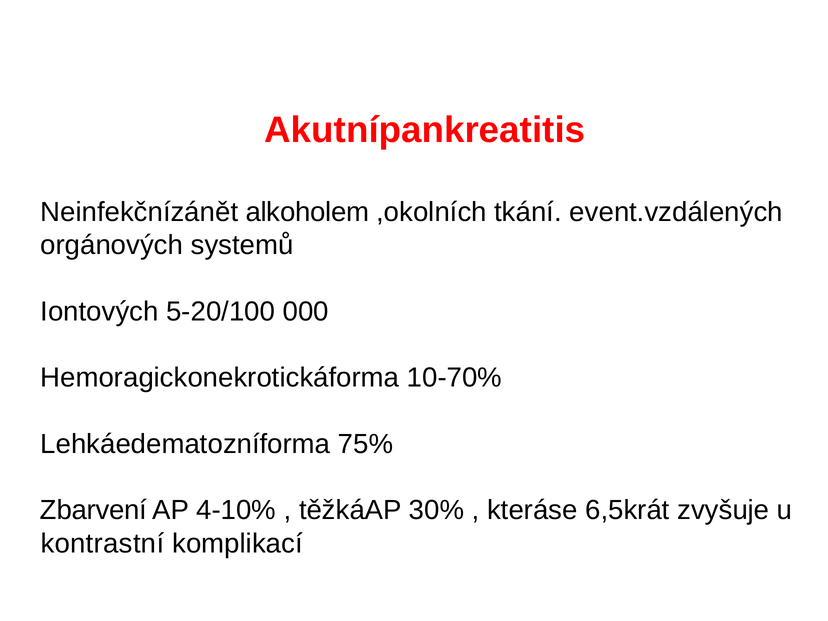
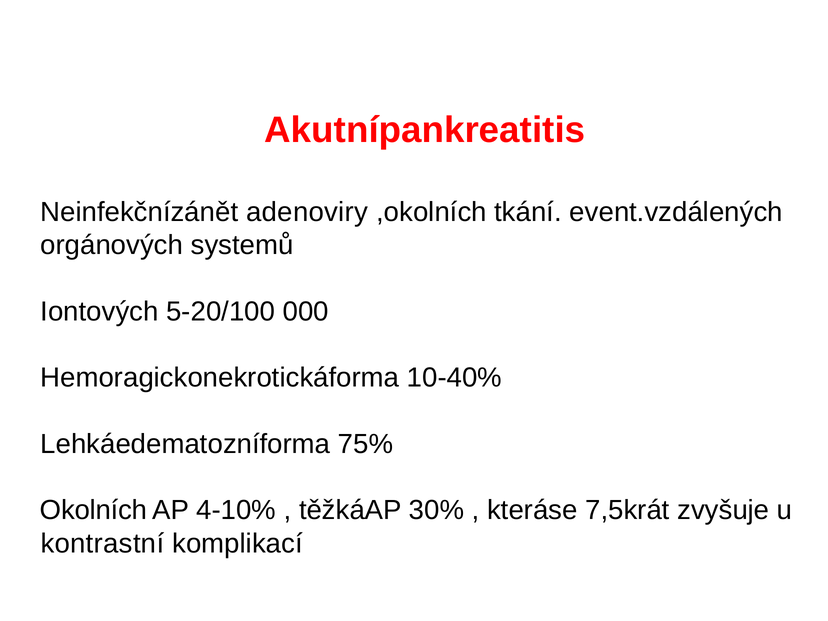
alkoholem: alkoholem -> adenoviry (307, 212)
10-70%: 10-70% -> 10-40% (454, 378)
Zbarvení: Zbarvení -> Okolních (93, 510)
6,5krát: 6,5krát -> 7,5krát (627, 510)
